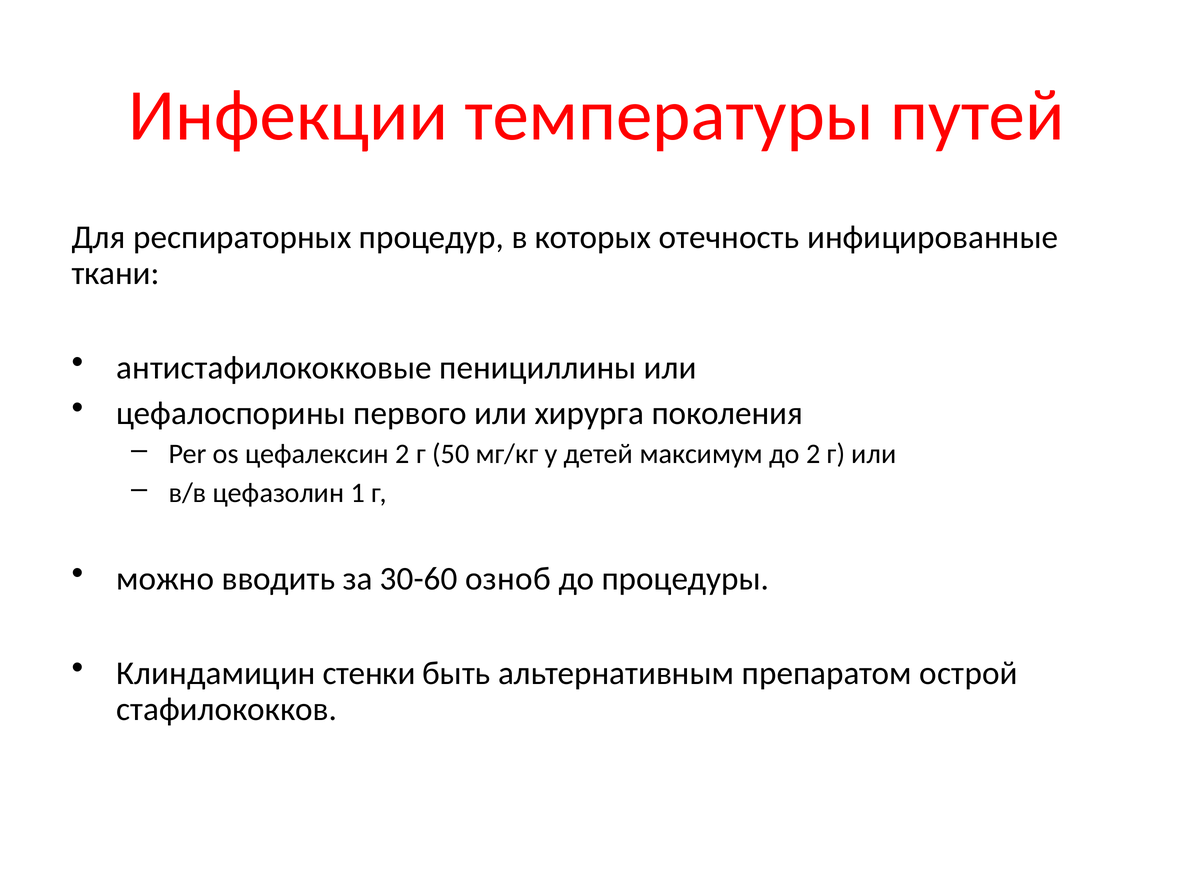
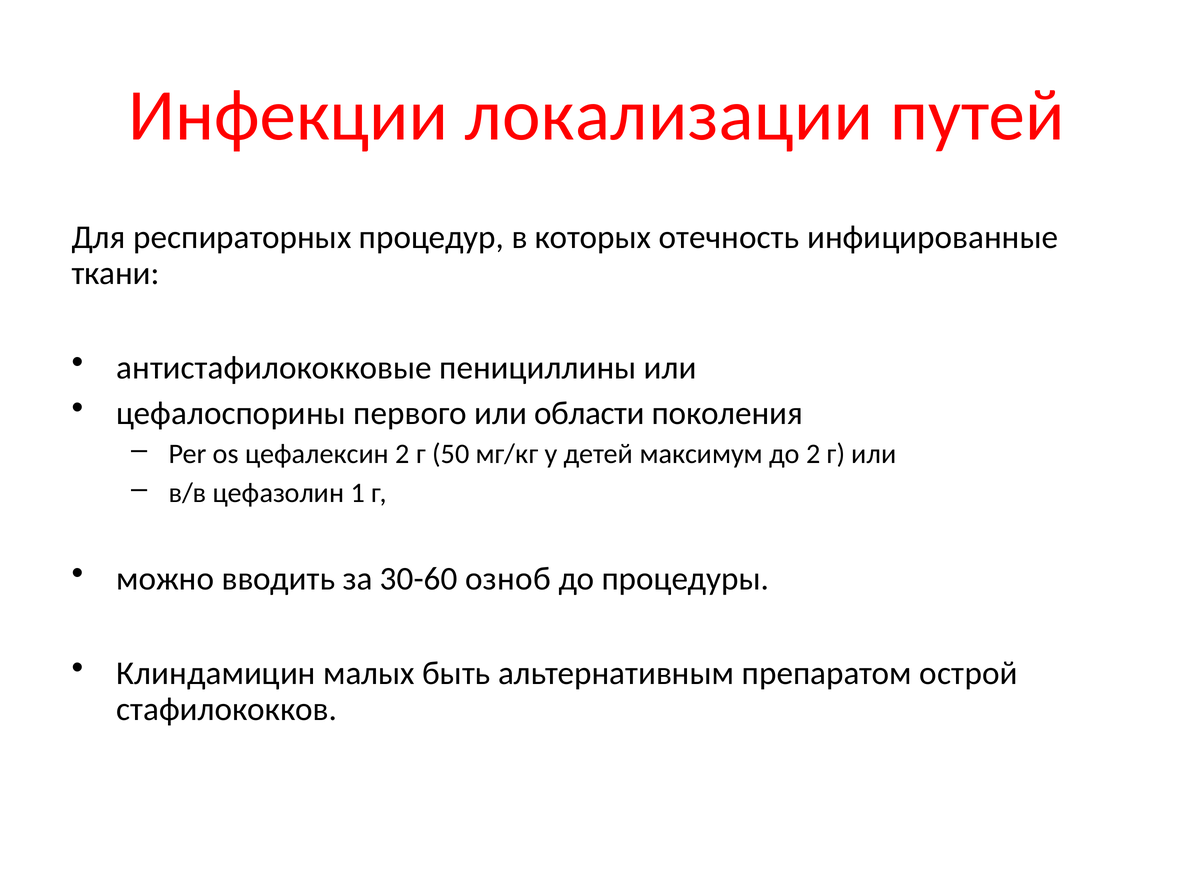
температуры: температуры -> локализации (669, 116)
хирурга: хирурга -> области (589, 413)
стенки: стенки -> малых (369, 673)
